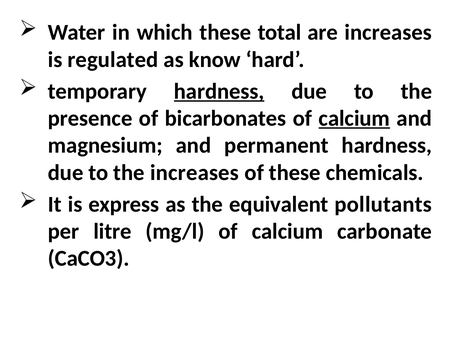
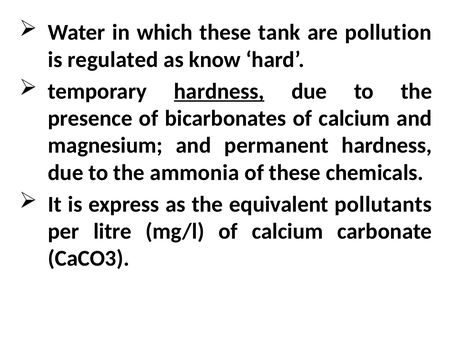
total: total -> tank (279, 32)
are increases: increases -> pollution (388, 32)
calcium underline: present -> none (354, 118)
the increases: increases -> ammonia (195, 173)
